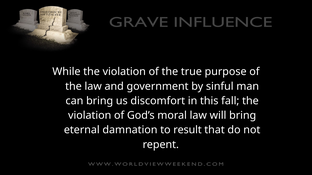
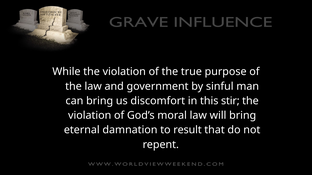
fall: fall -> stir (230, 101)
